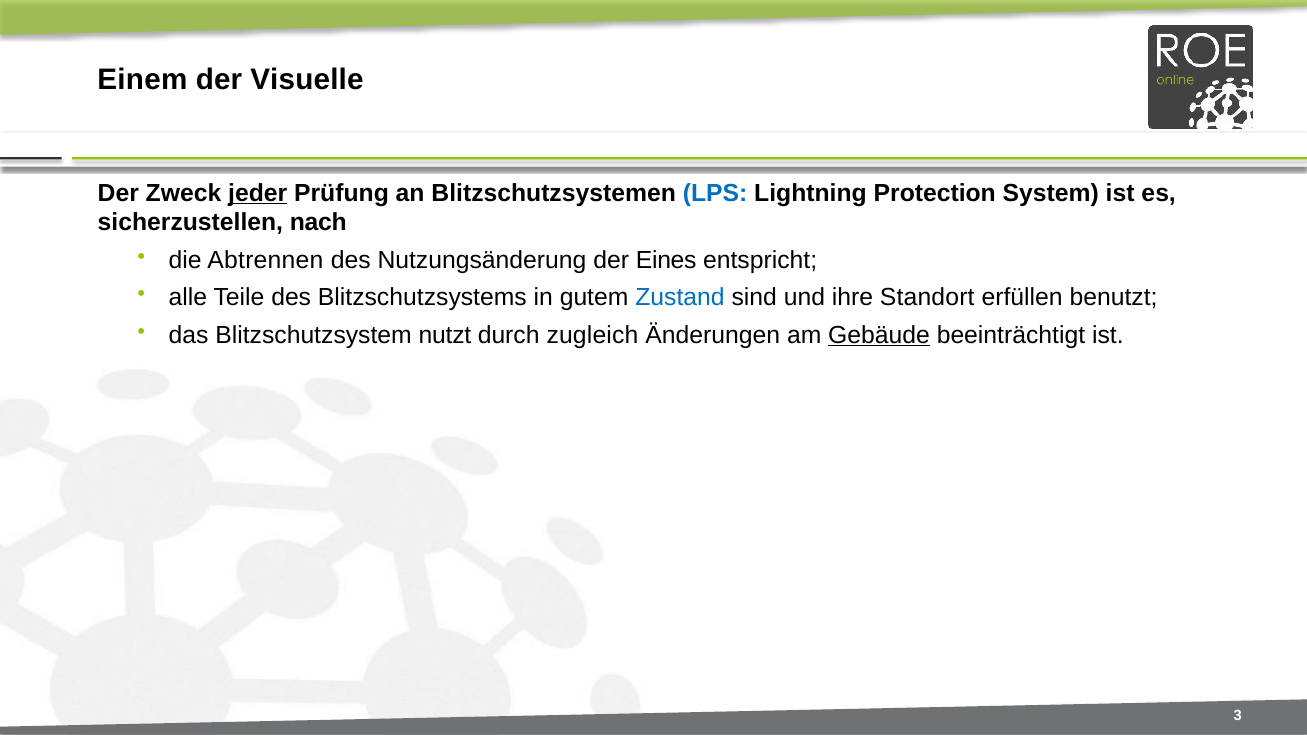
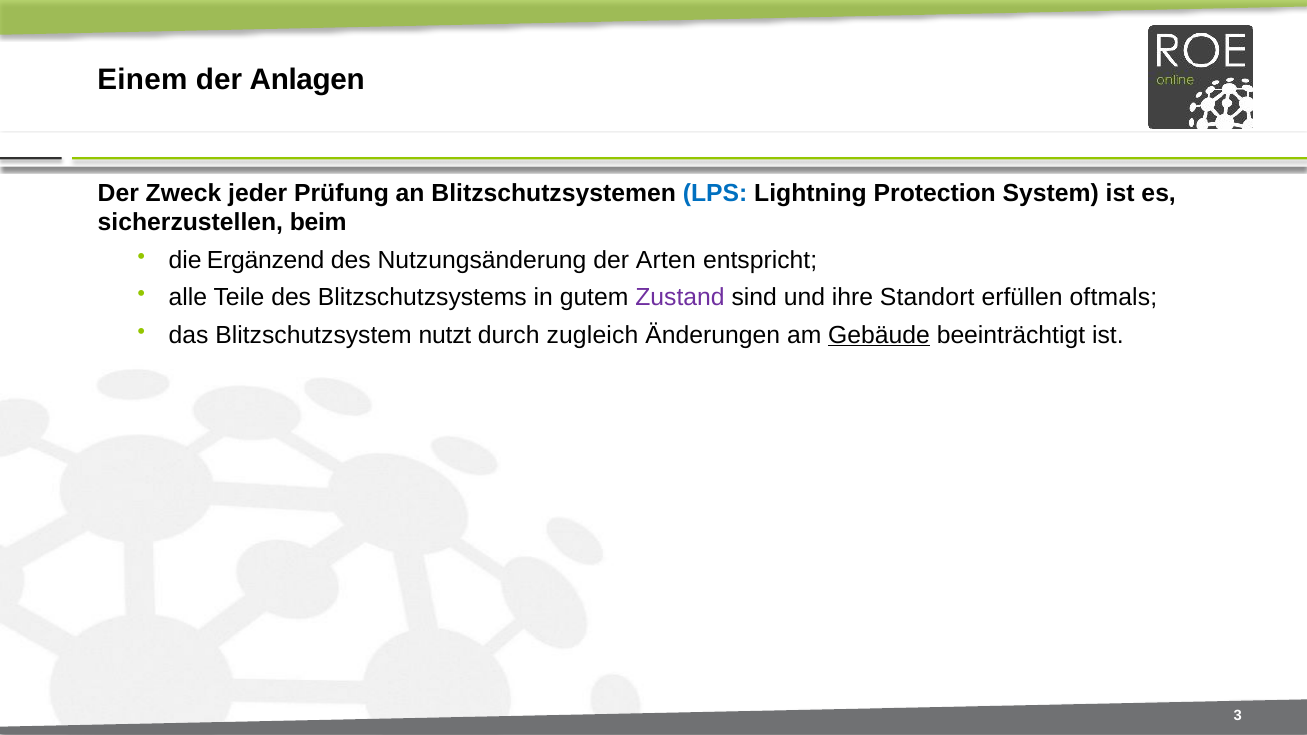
Visuelle: Visuelle -> Anlagen (307, 80)
jeder underline: present -> none (258, 193)
nach: nach -> beim (318, 223)
Abtrennen: Abtrennen -> Ergänzend (266, 260)
Eines: Eines -> Arten (666, 260)
Zustand colour: blue -> purple (680, 298)
benutzt: benutzt -> oftmals (1113, 298)
